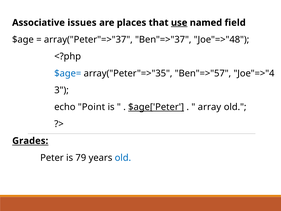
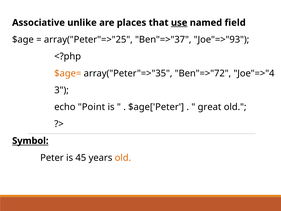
issues: issues -> unlike (82, 23)
array("Peter"=>"37: array("Peter"=>"37 -> array("Peter"=>"25 (88, 40)
Joe"=>"48: Joe"=>"48 -> Joe"=>"93 (222, 40)
$age= colour: blue -> orange (68, 73)
Ben"=>"57: Ben"=>"57 -> Ben"=>"72 (203, 73)
$age['Peter underline: present -> none (156, 107)
array: array -> great (210, 107)
Grades: Grades -> Symbol (30, 141)
79: 79 -> 45 (81, 158)
old colour: blue -> orange (123, 158)
